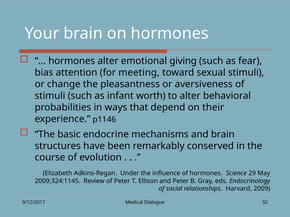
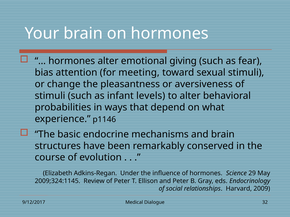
worth: worth -> levels (151, 96)
their: their -> what (213, 107)
